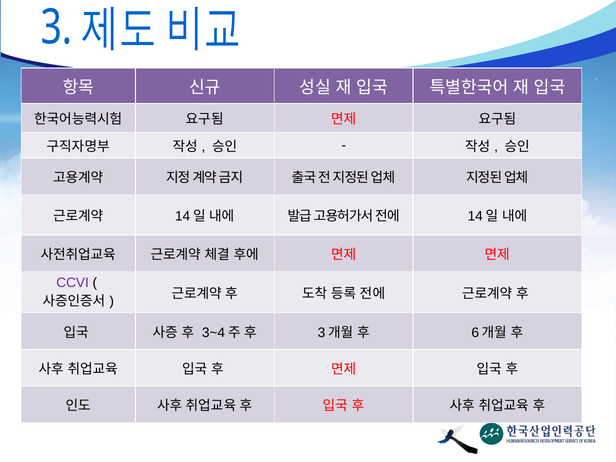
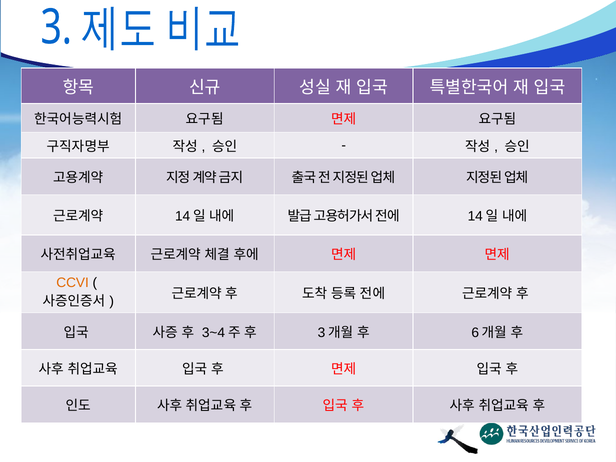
CCVI colour: purple -> orange (73, 283)
